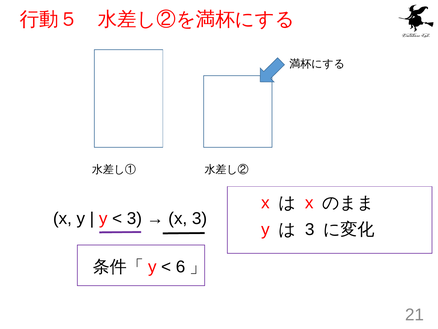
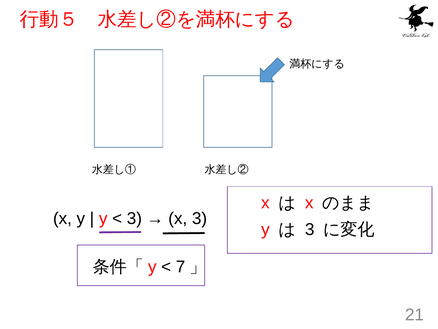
6: 6 -> 7 (181, 266)
